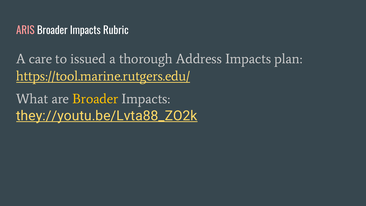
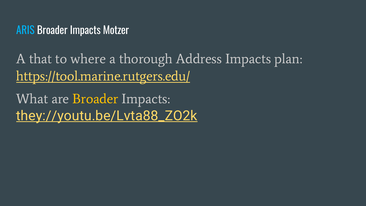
ARIS colour: pink -> light blue (25, 31)
Rubric: Rubric -> Motzer (116, 31)
care: care -> that (40, 59)
issued: issued -> where (88, 59)
